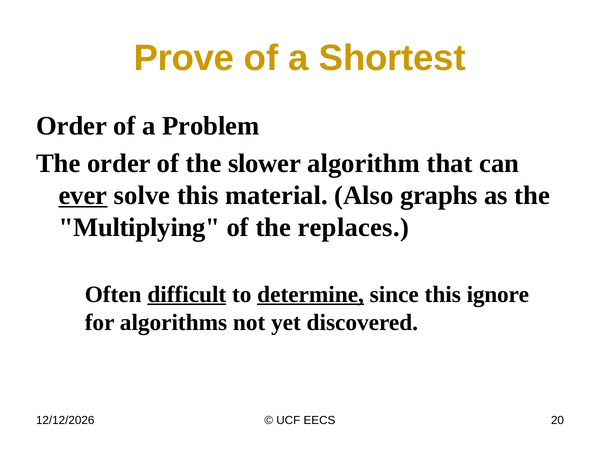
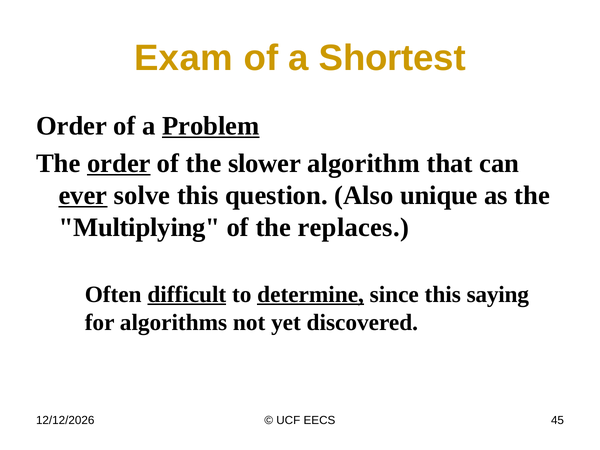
Prove: Prove -> Exam (183, 58)
Problem underline: none -> present (211, 126)
order underline: none -> present (119, 163)
material: material -> question (276, 195)
graphs: graphs -> unique (439, 195)
ignore: ignore -> saying (498, 294)
20: 20 -> 45 (557, 421)
